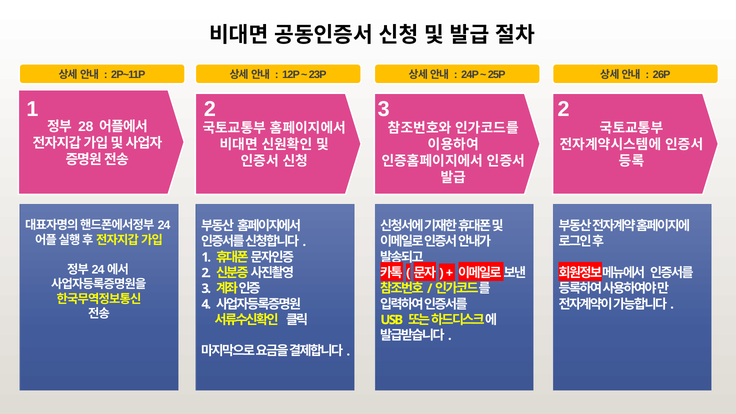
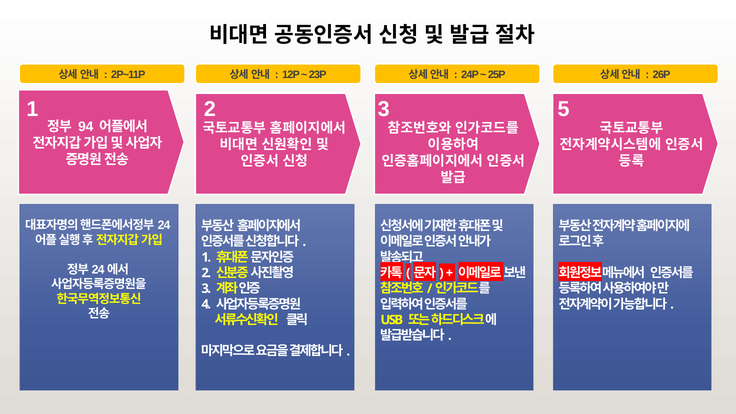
3 2: 2 -> 5 (564, 109)
28: 28 -> 94 (86, 126)
